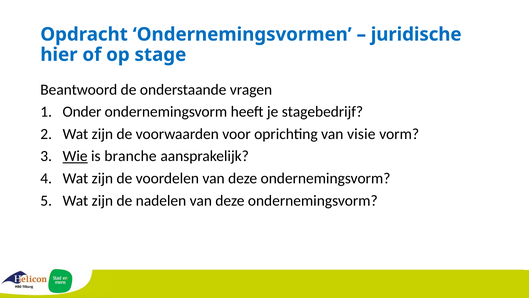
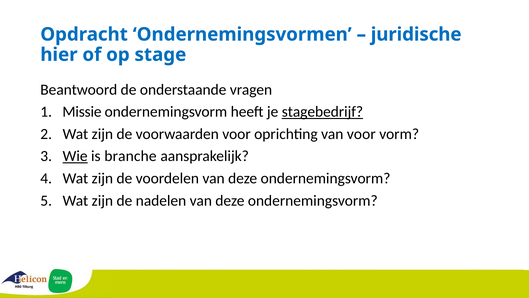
Onder: Onder -> Missie (82, 112)
stagebedrijf underline: none -> present (322, 112)
van visie: visie -> voor (361, 134)
